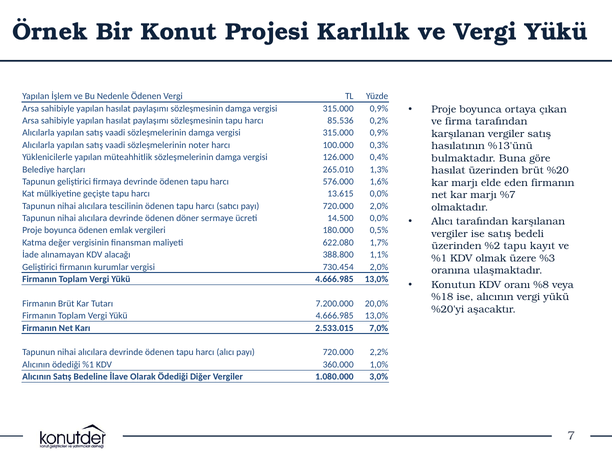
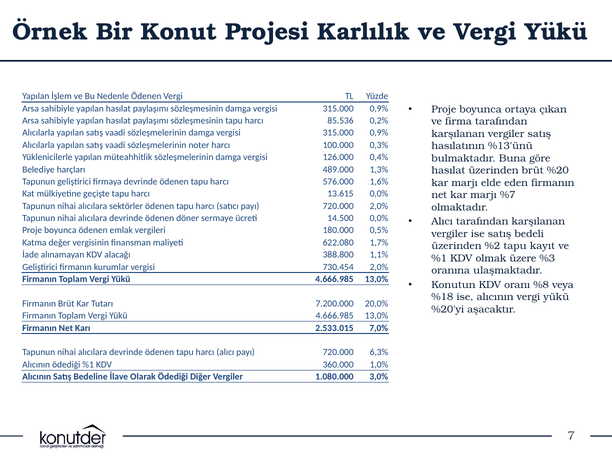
265.010: 265.010 -> 489.000 (338, 169)
tescilinin: tescilinin -> sektörler (126, 206)
2,2%: 2,2% -> 6,3% (379, 352)
